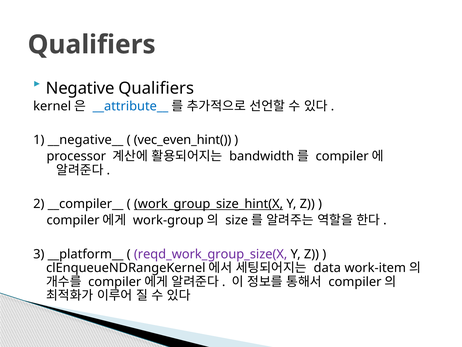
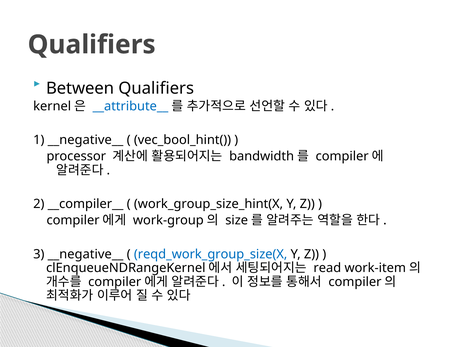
Negative: Negative -> Between (80, 88)
vec_even_hint(: vec_even_hint( -> vec_bool_hint( (183, 140)
work_group_size_hint(X underline: present -> none (209, 204)
3 __platform__: __platform__ -> __negative__ (86, 254)
reqd_work_group_size(X colour: purple -> blue (211, 254)
data: data -> read (327, 268)
